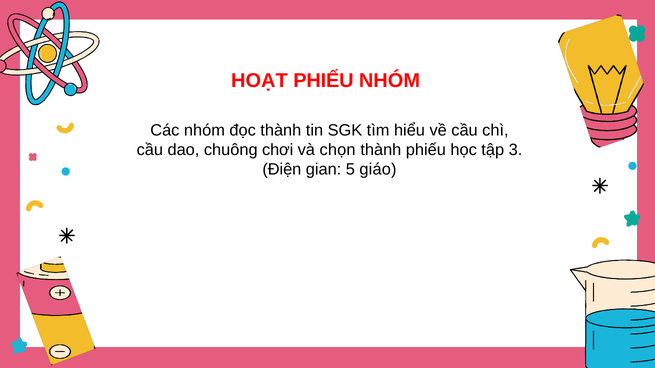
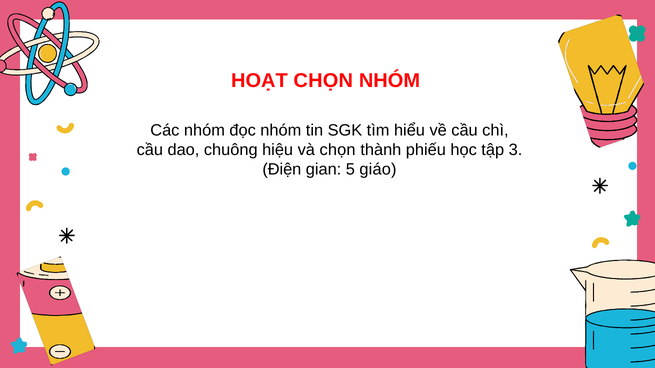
HOẠT PHIẾU: PHIẾU -> CHỌN (323, 81)
đọc thành: thành -> nhóm (281, 130)
chơi: chơi -> hiệu (278, 150)
